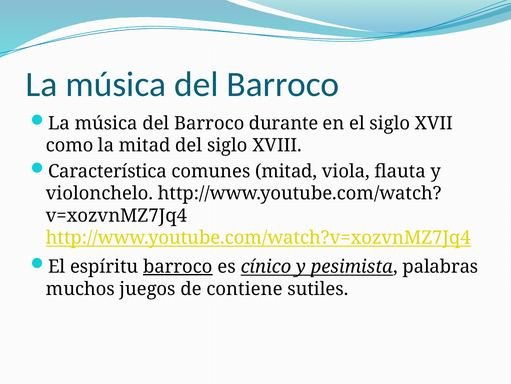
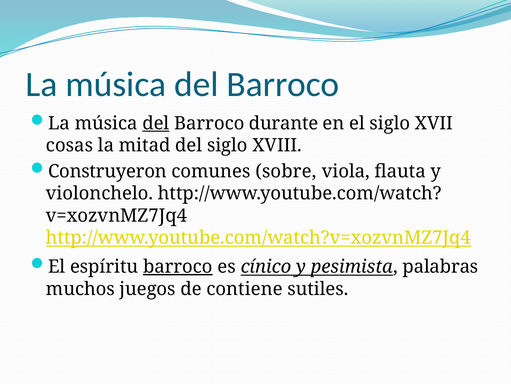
del underline: none -> present (156, 123)
como: como -> cosas (69, 145)
Característica: Característica -> Construyeron (107, 171)
comunes mitad: mitad -> sobre (286, 171)
